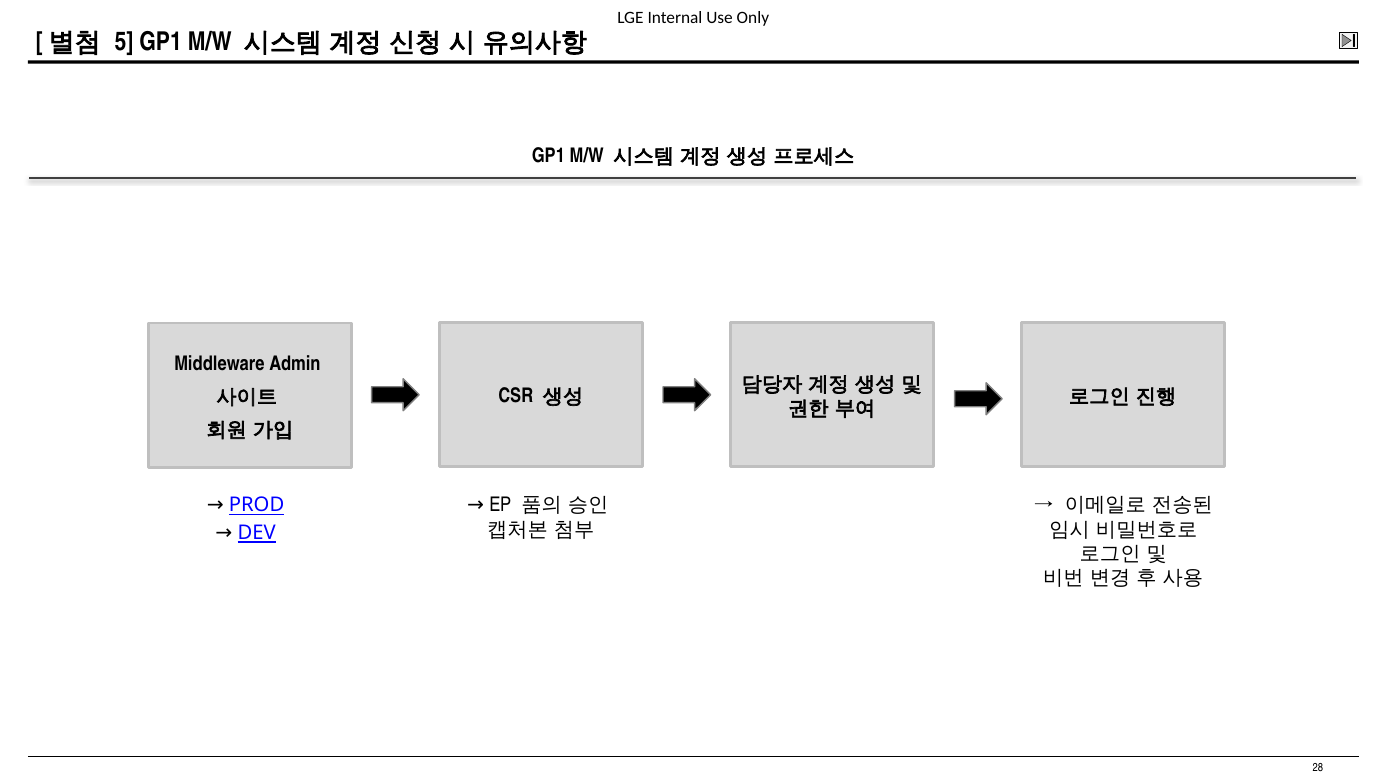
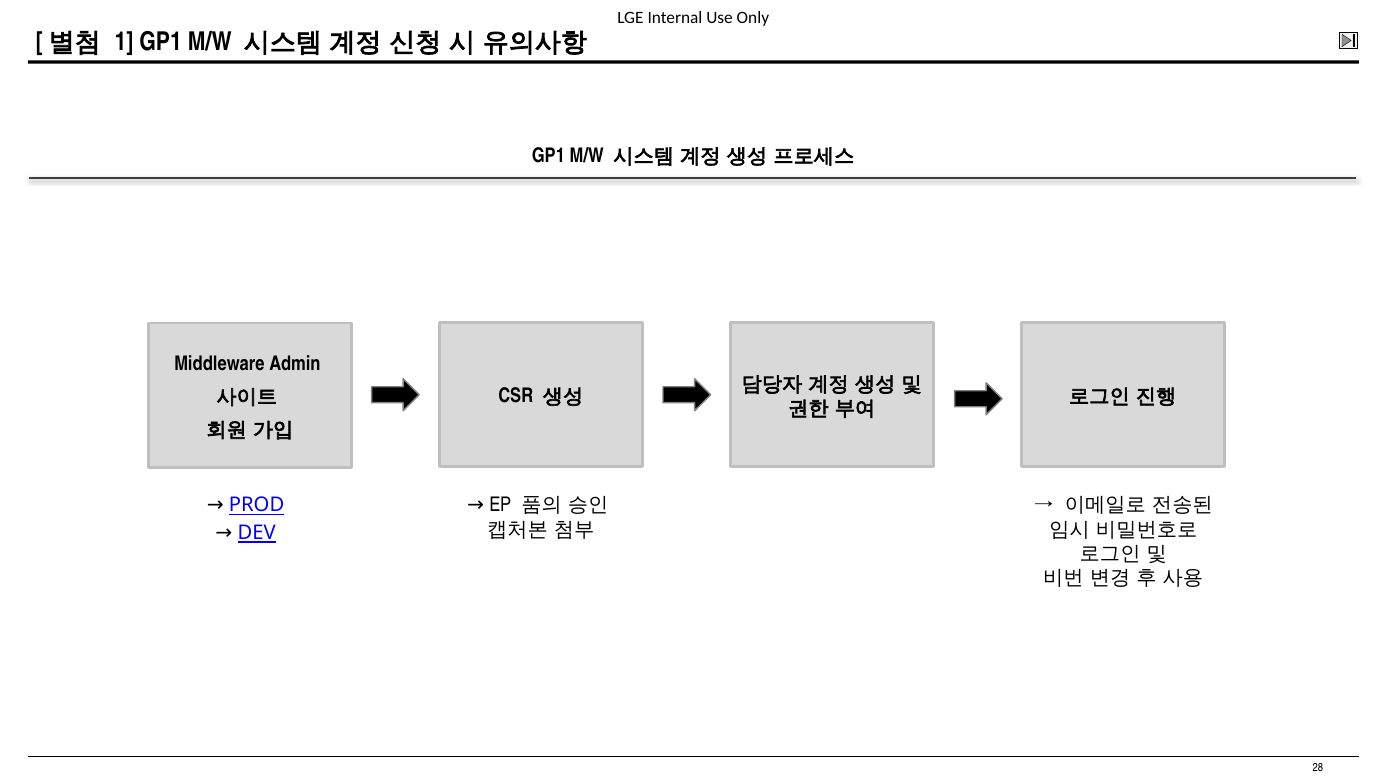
5: 5 -> 1 (124, 42)
